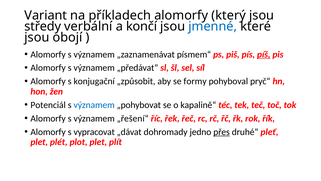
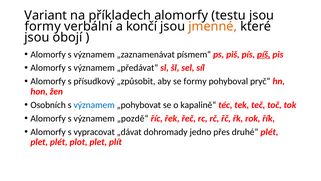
který: který -> testu (229, 15)
středy: středy -> formy (43, 26)
jmenné colour: blue -> orange (213, 26)
konjugační: konjugační -> přísudkový (94, 81)
Potenciál: Potenciál -> Osobních (48, 105)
„řešení“: „řešení“ -> „pozdě“ (133, 118)
přes underline: present -> none (222, 132)
druhé“ pleť: pleť -> plét (269, 132)
